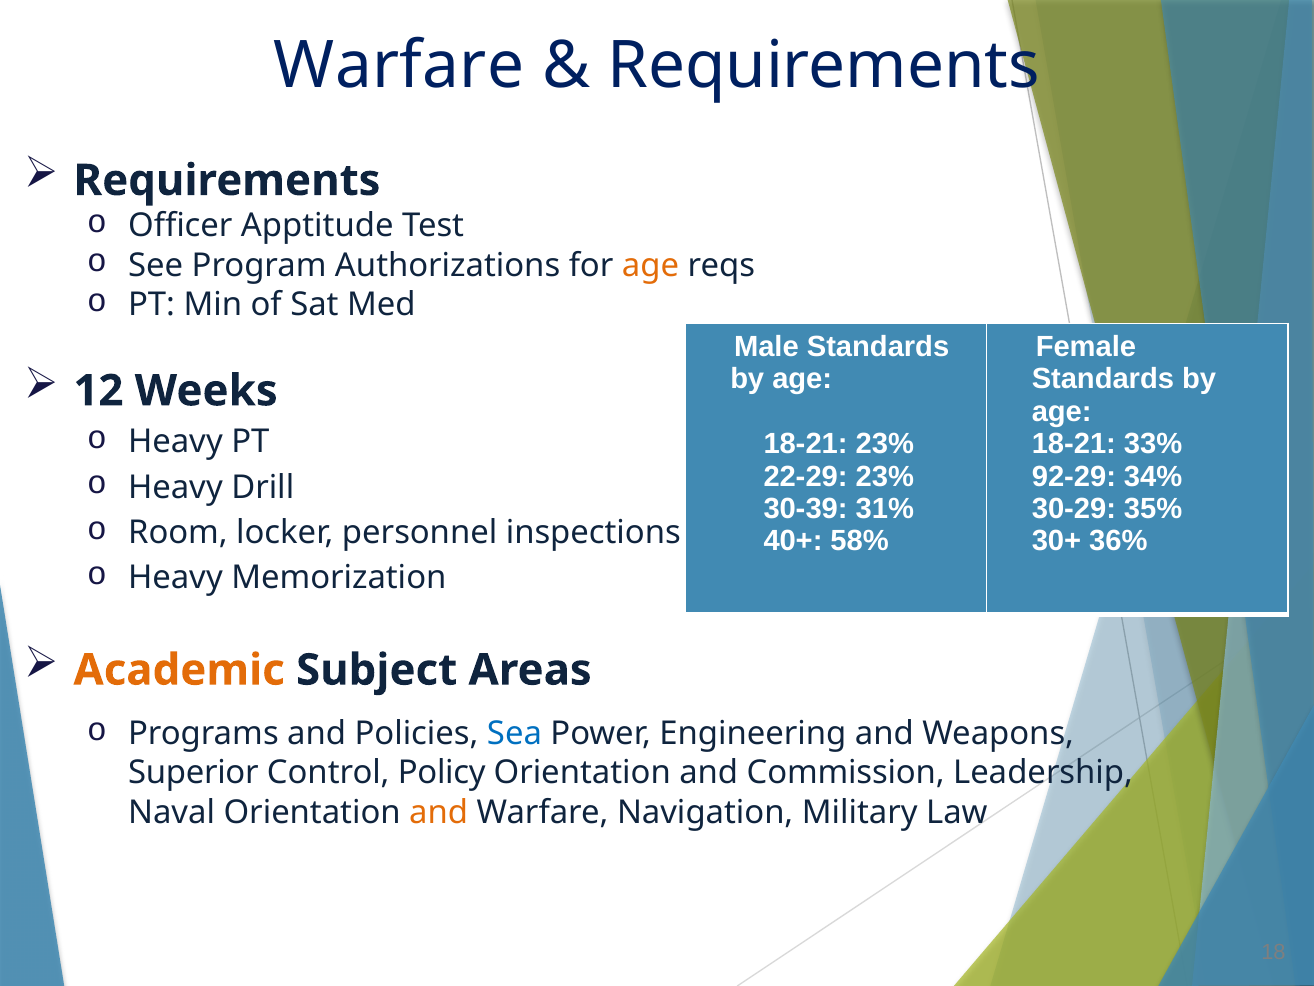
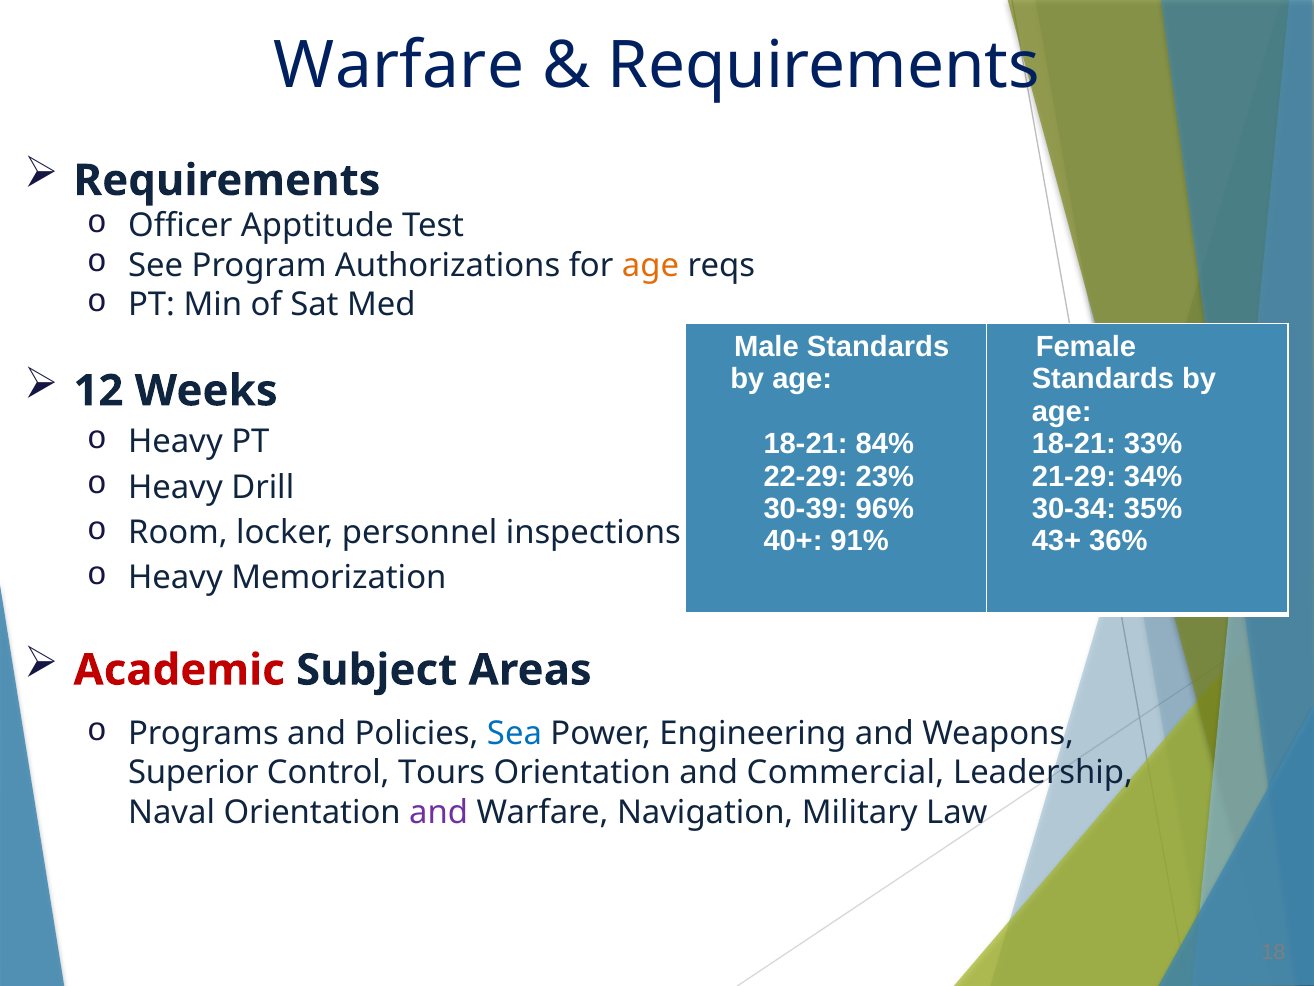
18-21 23%: 23% -> 84% (885, 444)
92-29: 92-29 -> 21-29 (1074, 476)
31%: 31% -> 96% (885, 509)
30-29: 30-29 -> 30-34 (1074, 509)
58%: 58% -> 91% (860, 541)
30+: 30+ -> 43+ (1056, 541)
Academic colour: orange -> red (179, 670)
Policy: Policy -> Tours (442, 773)
Commission: Commission -> Commercial (845, 773)
and colour: orange -> purple (439, 812)
